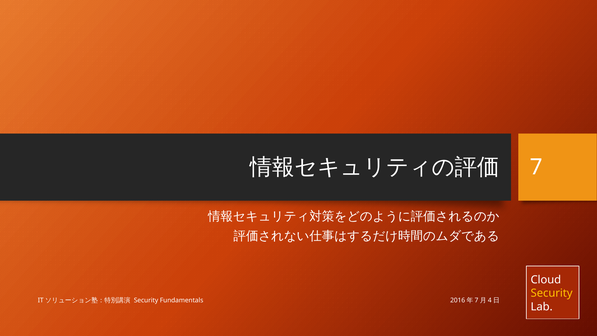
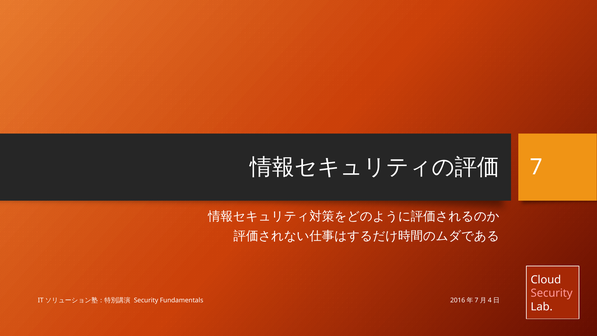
Security colour: yellow -> pink (552, 293)
